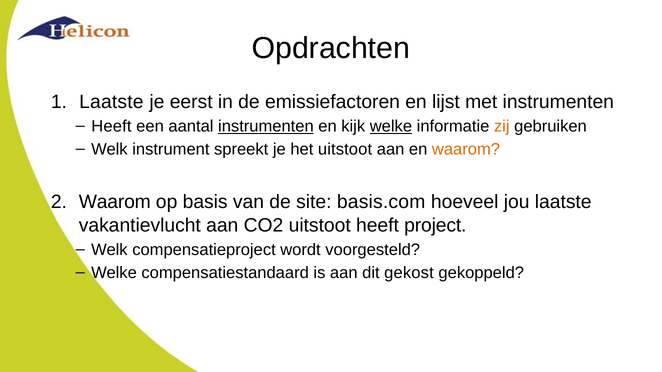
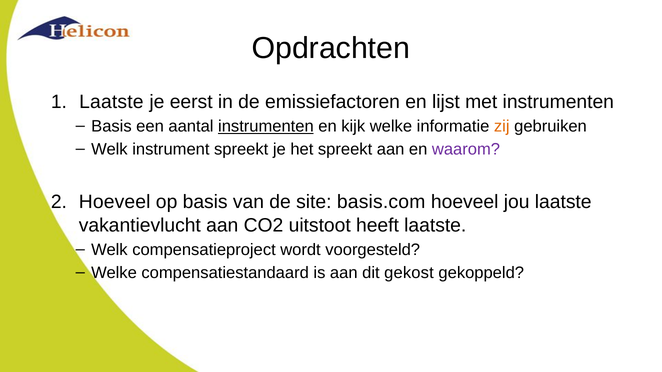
Heeft: Heeft -> Basis (111, 126)
welke underline: present -> none (391, 126)
het uitstoot: uitstoot -> spreekt (345, 150)
waarom colour: orange -> purple (466, 150)
Waarom: Waarom -> Hoeveel (115, 202)
heeft project: project -> laatste (435, 225)
